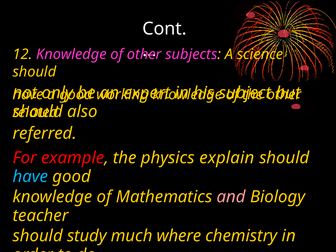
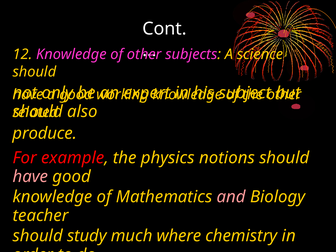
referred: referred -> produce (45, 133)
explain: explain -> notions (227, 158)
have colour: light blue -> pink (30, 177)
